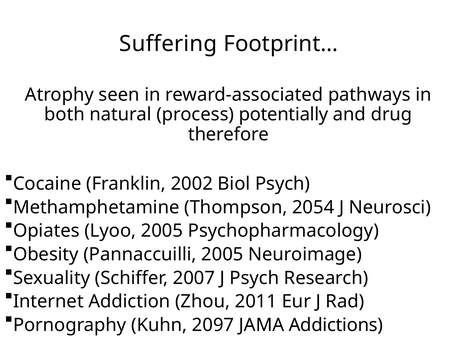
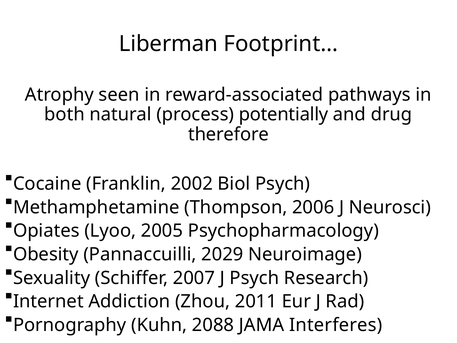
Suffering: Suffering -> Liberman (168, 44)
2054: 2054 -> 2006 (313, 207)
Pannaccuilli 2005: 2005 -> 2029 (222, 254)
2097: 2097 -> 2088 (213, 325)
Addictions: Addictions -> Interferes (336, 325)
